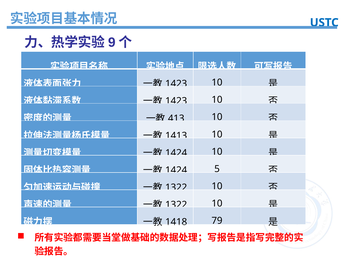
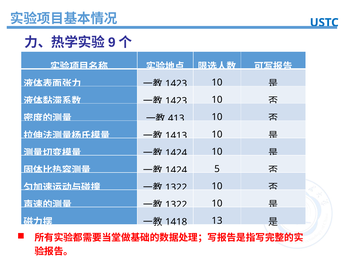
79: 79 -> 13 (217, 221)
